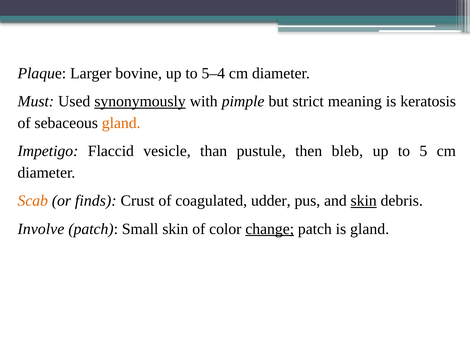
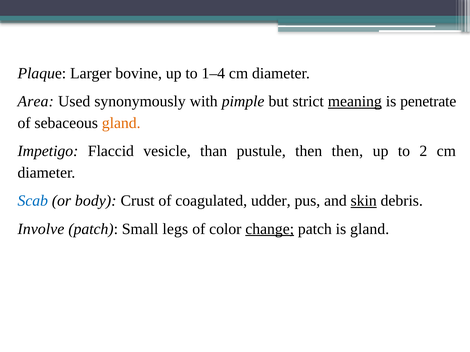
5–4: 5–4 -> 1–4 (213, 73)
Must: Must -> Area (36, 102)
synonymously underline: present -> none (140, 102)
meaning underline: none -> present (355, 102)
keratosis: keratosis -> penetrate (428, 102)
then bleb: bleb -> then (347, 151)
5: 5 -> 2 (423, 151)
Scab colour: orange -> blue (33, 201)
finds: finds -> body (96, 201)
Small skin: skin -> legs (175, 229)
